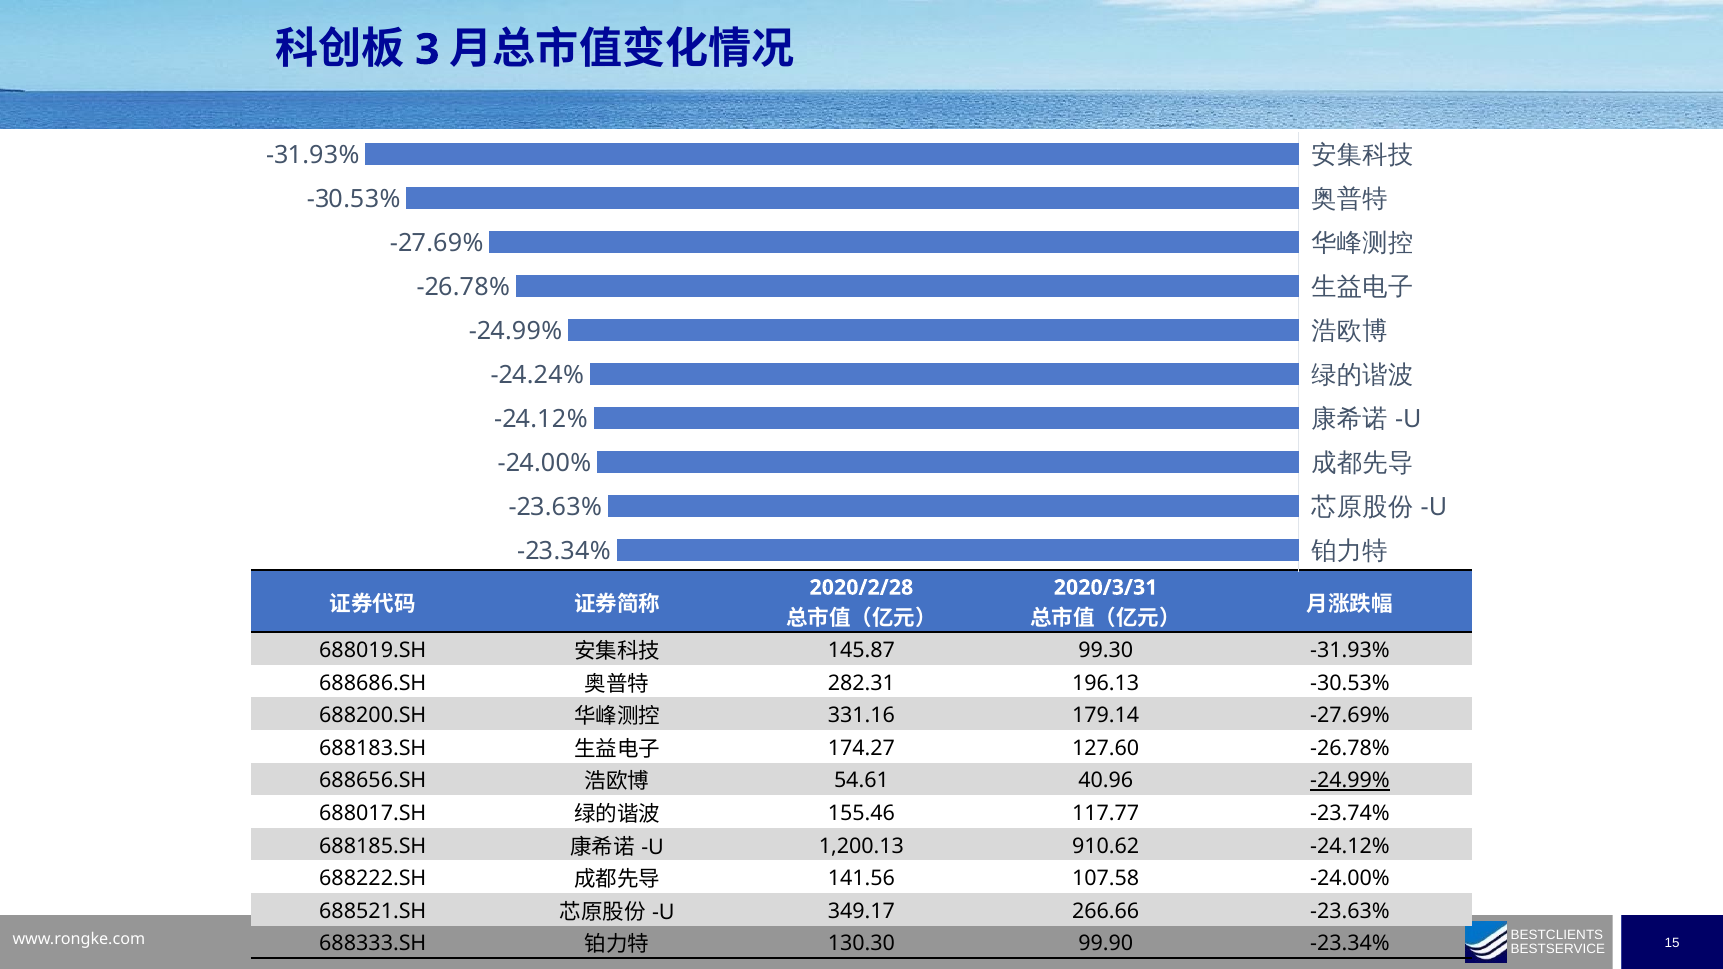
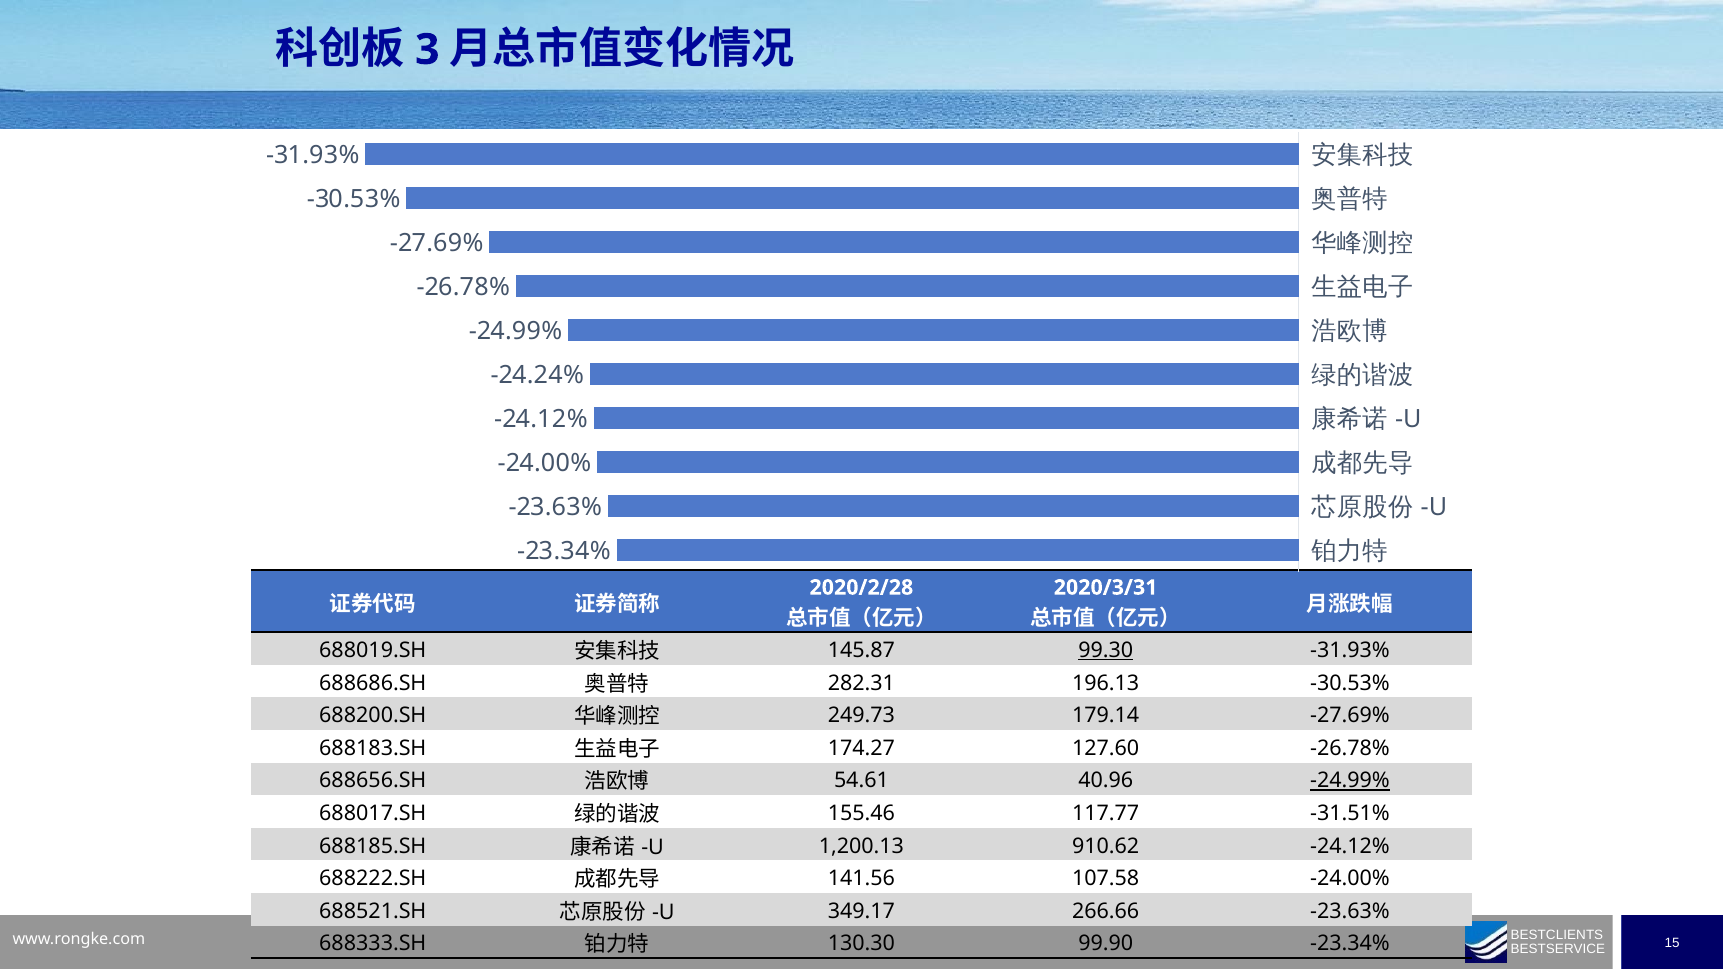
99.30 underline: none -> present (1106, 651)
331.16: 331.16 -> 249.73 (861, 716)
-23.74%: -23.74% -> -31.51% (1350, 814)
